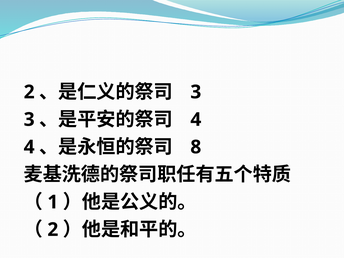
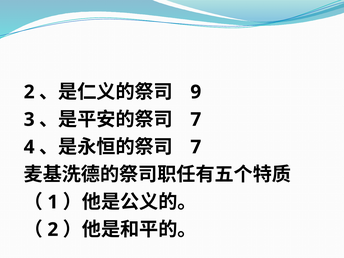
3: 3 -> 9 (196, 92)
4: 4 -> 7 (196, 120)
8: 8 -> 7 (196, 147)
